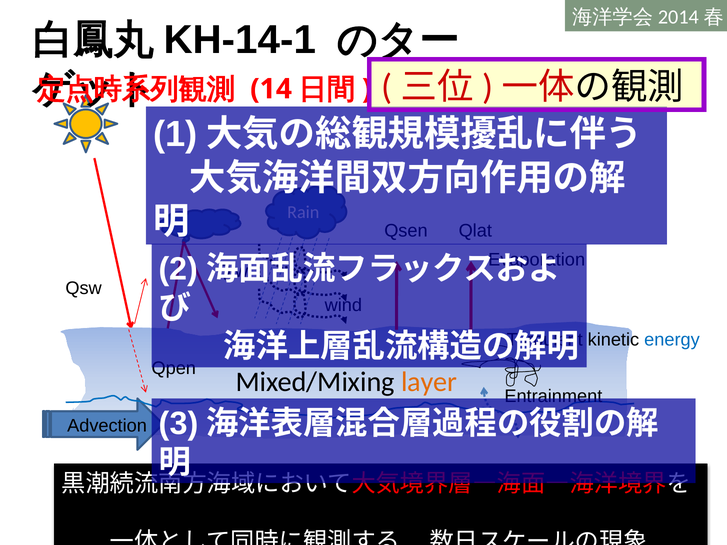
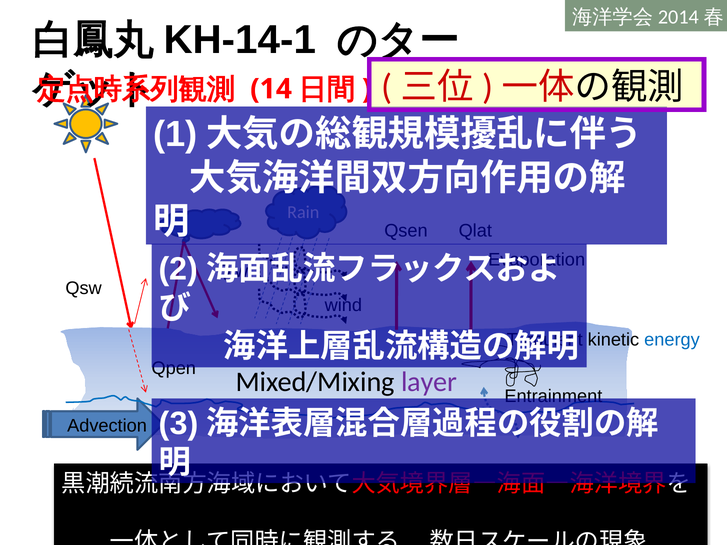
layer colour: orange -> purple (429, 382)
